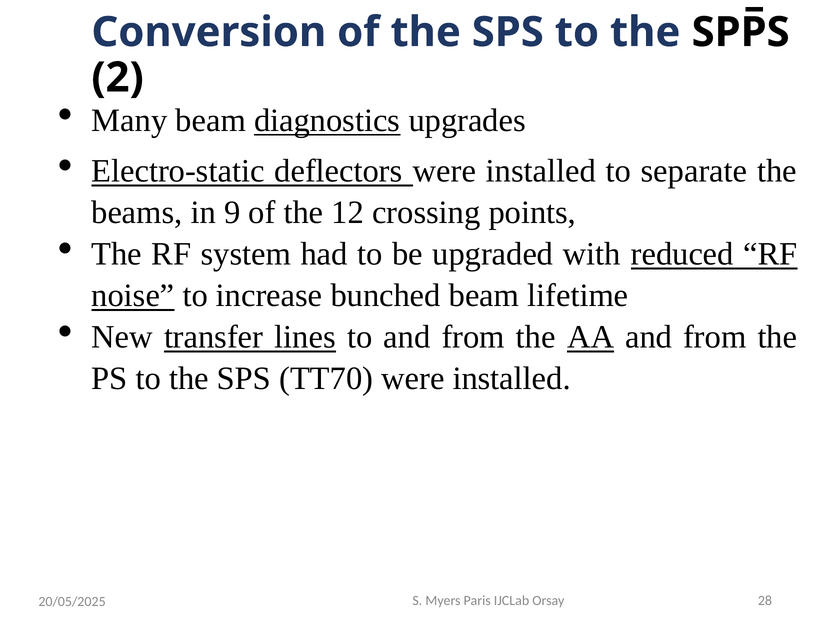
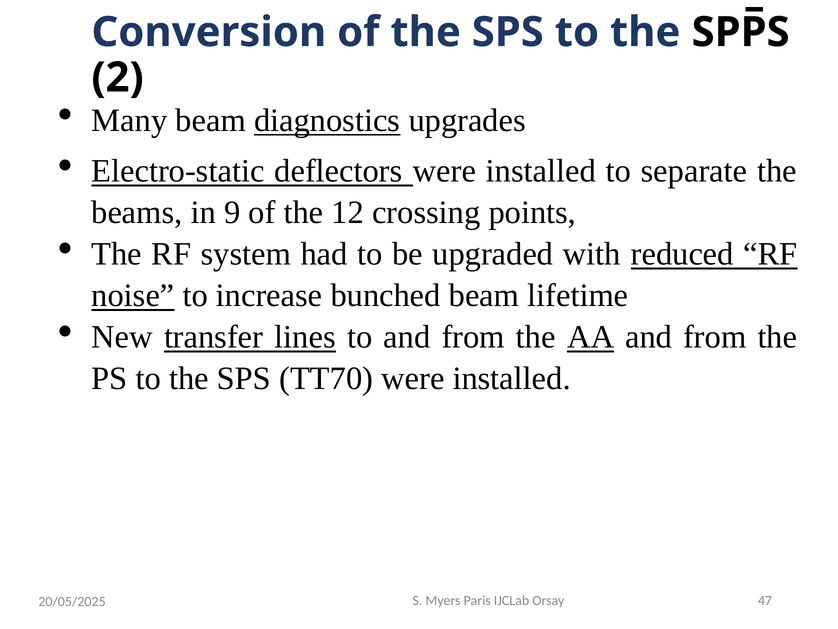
28: 28 -> 47 (765, 600)
